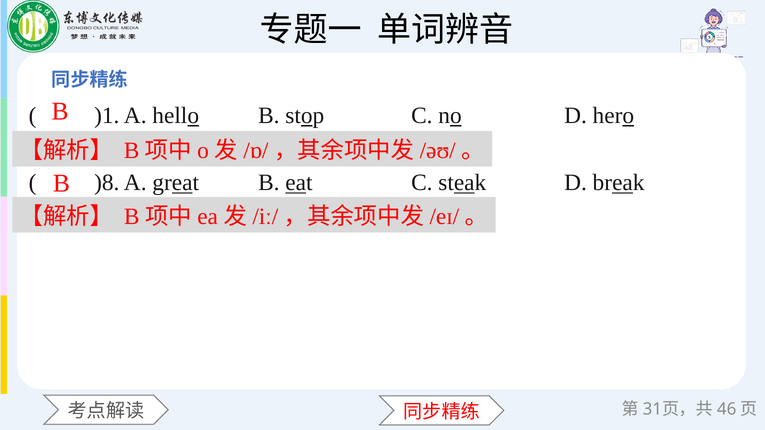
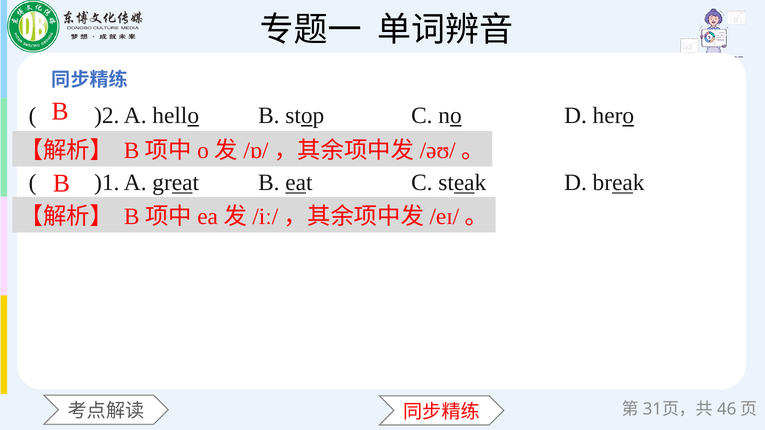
)1: )1 -> )2 (107, 116)
)8: )8 -> )1 (107, 183)
